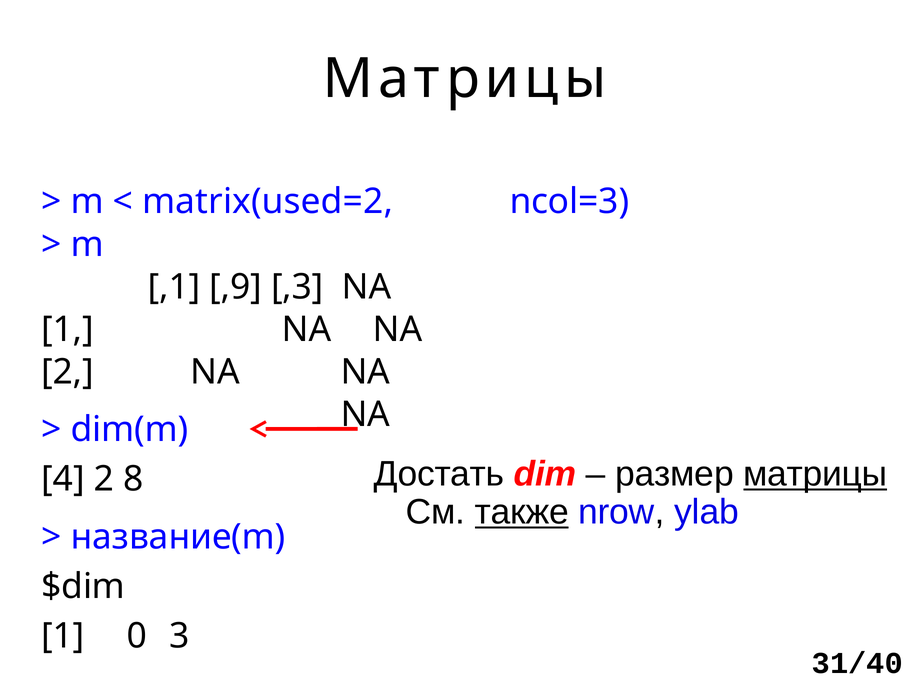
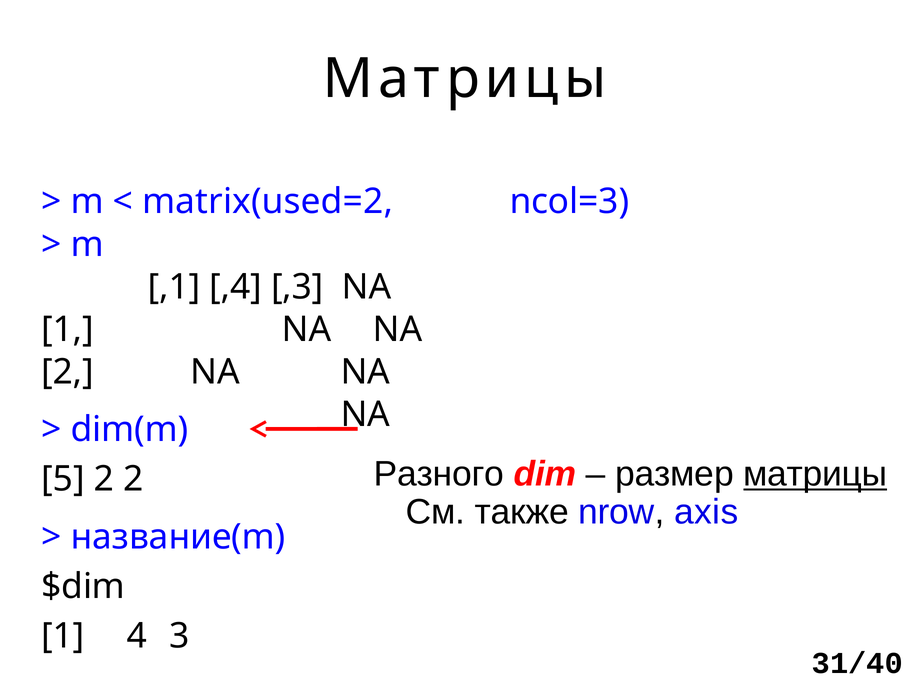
,9: ,9 -> ,4 (236, 287)
Достать: Достать -> Разного (439, 474)
4: 4 -> 5 (63, 479)
2 8: 8 -> 2 (133, 479)
также underline: present -> none (522, 512)
ylab: ylab -> axis (706, 512)
0: 0 -> 4 (137, 636)
